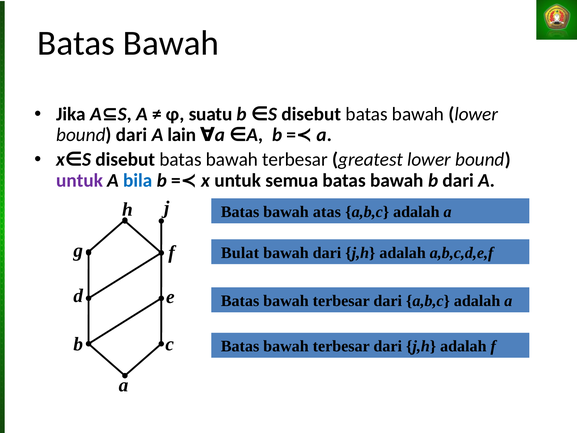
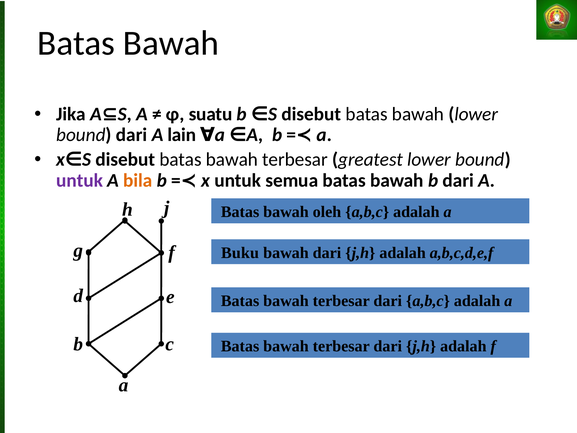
bila colour: blue -> orange (138, 180)
atas: atas -> oleh (327, 212)
Bulat: Bulat -> Buku (240, 253)
